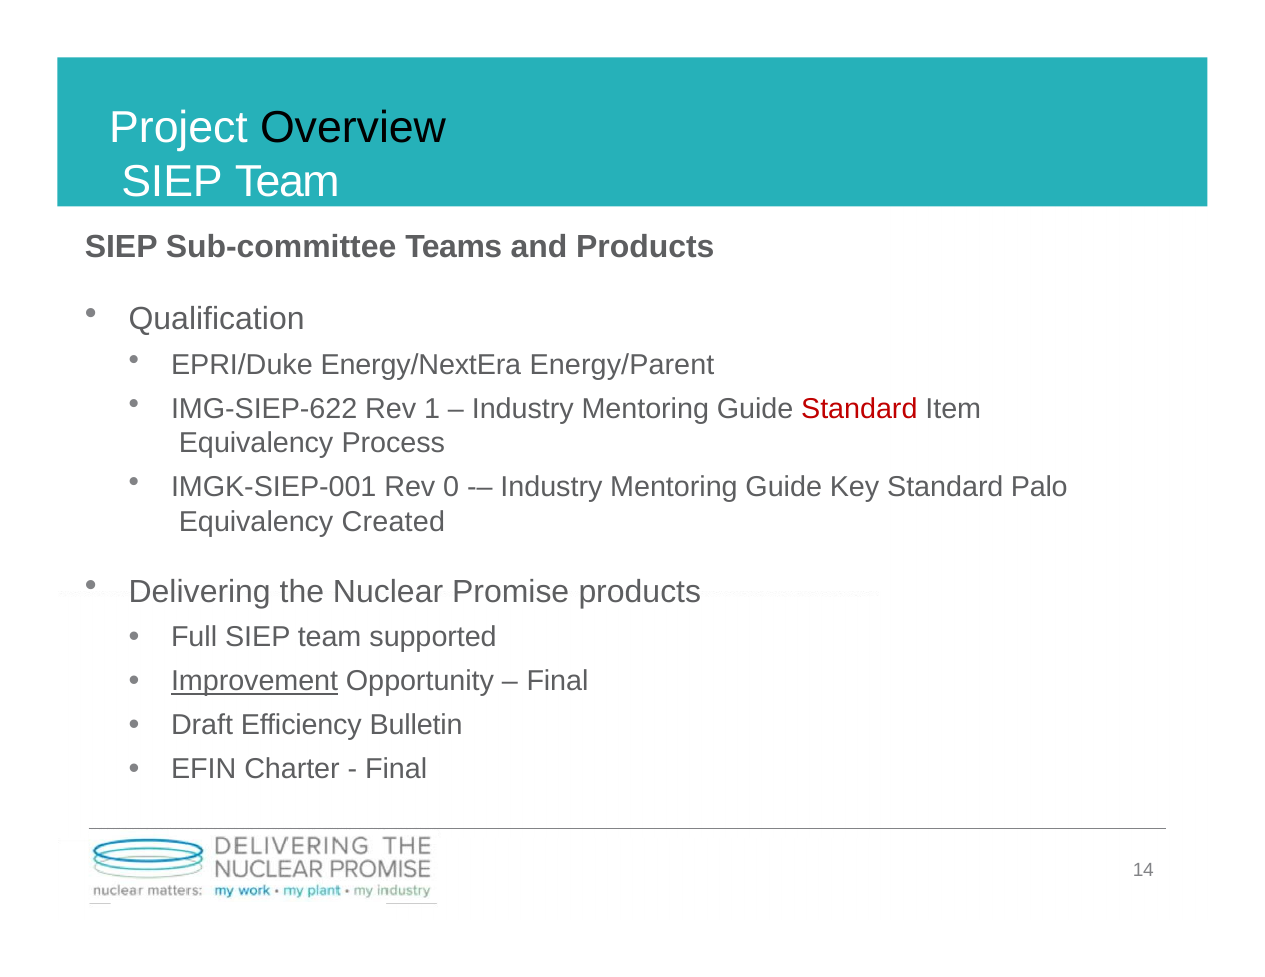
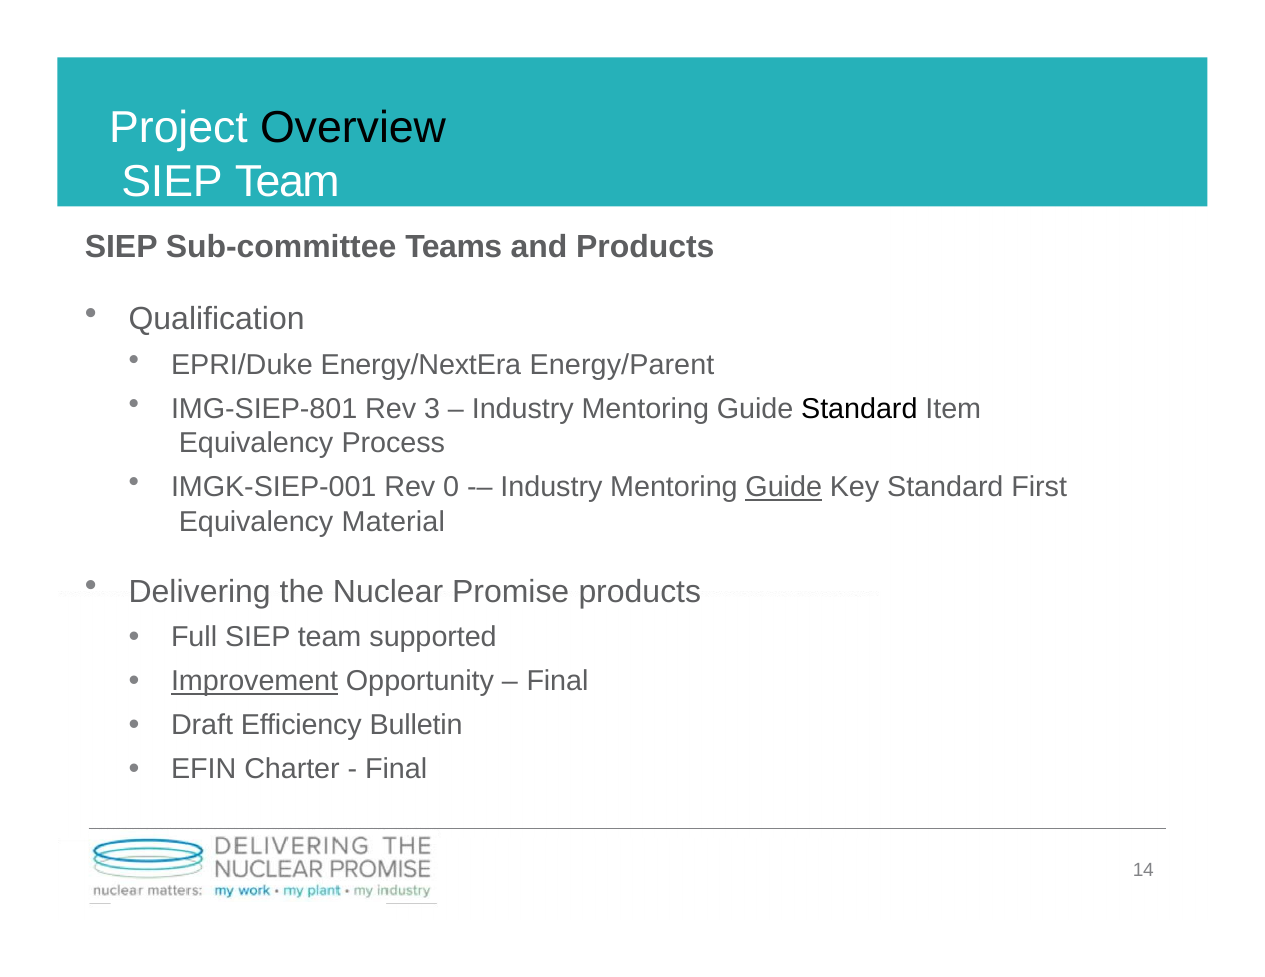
IMG-SIEP-622: IMG-SIEP-622 -> IMG-SIEP-801 (264, 409)
1: 1 -> 3 (432, 409)
Standard colour: red -> black (859, 409)
Guide underline: none -> present (784, 488)
Palo: Palo -> First (1039, 488)
Created: Created -> Material (393, 522)
